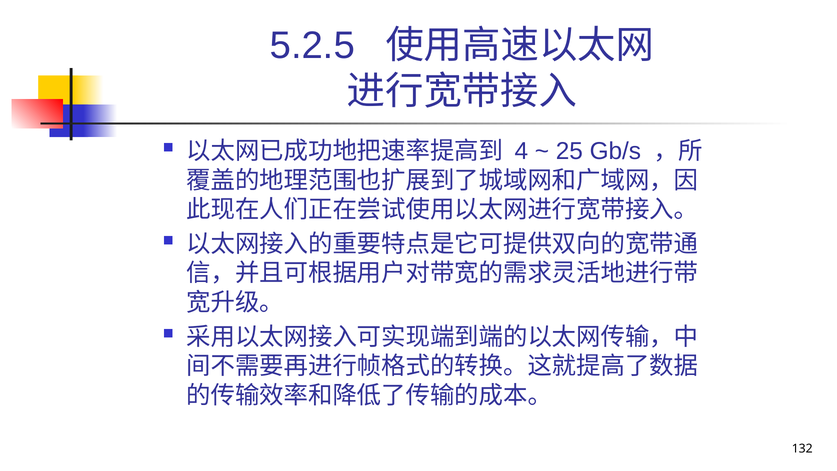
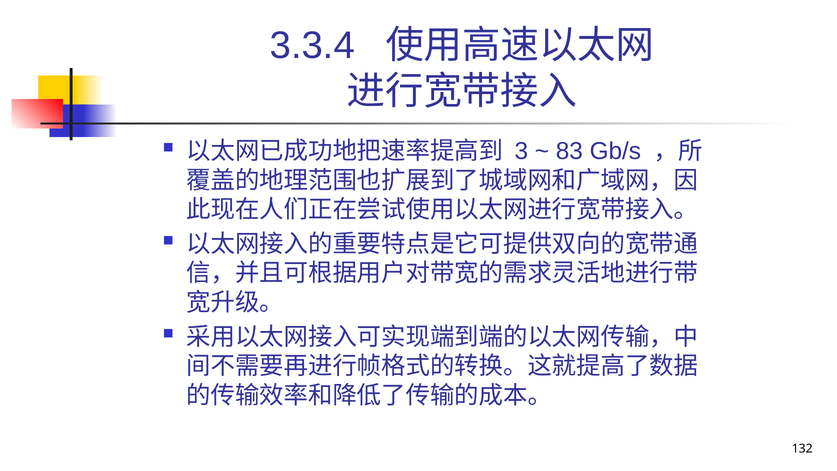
5.2.5: 5.2.5 -> 3.3.4 (312, 46)
4: 4 -> 3 (521, 151)
25: 25 -> 83 (569, 151)
